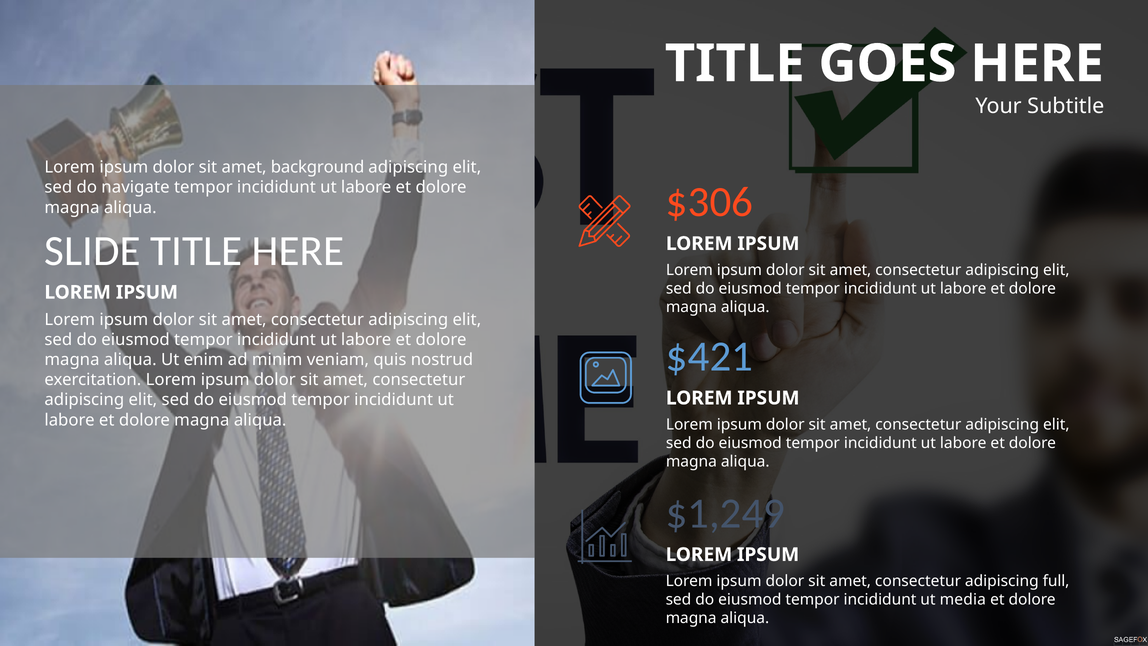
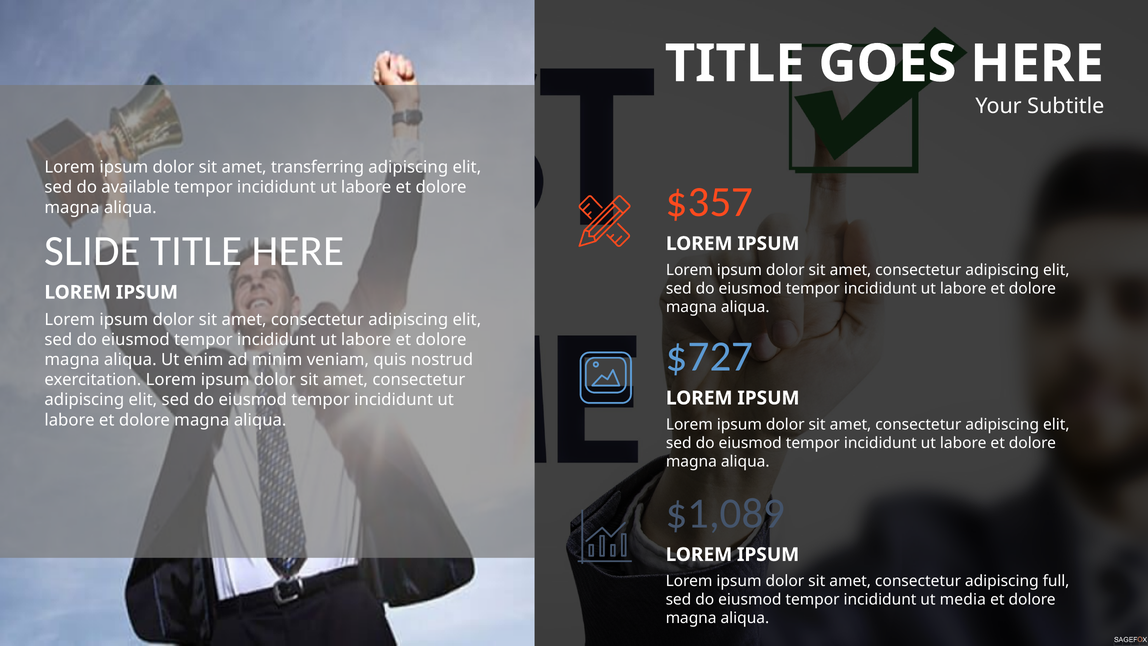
background: background -> transferring (318, 167)
navigate: navigate -> available (136, 187)
$306: $306 -> $357 (710, 202)
$421: $421 -> $727 (710, 357)
$1,249: $1,249 -> $1,089 (725, 513)
